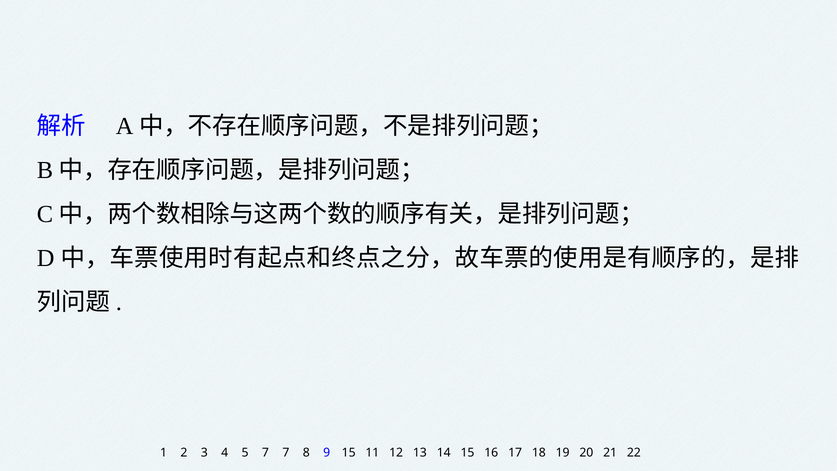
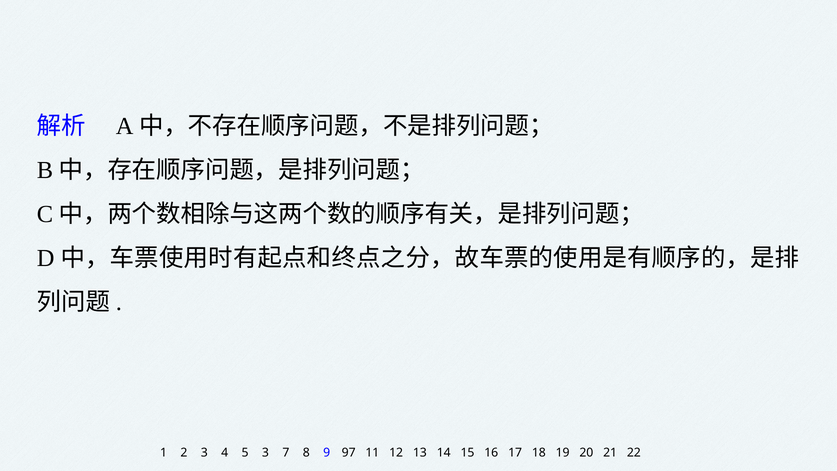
5 7: 7 -> 3 (265, 452)
9 15: 15 -> 97 (349, 452)
